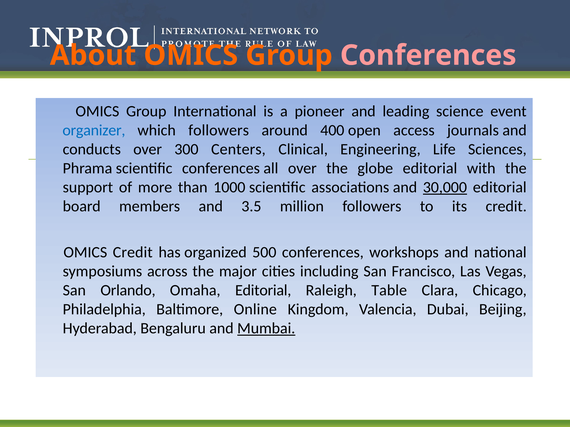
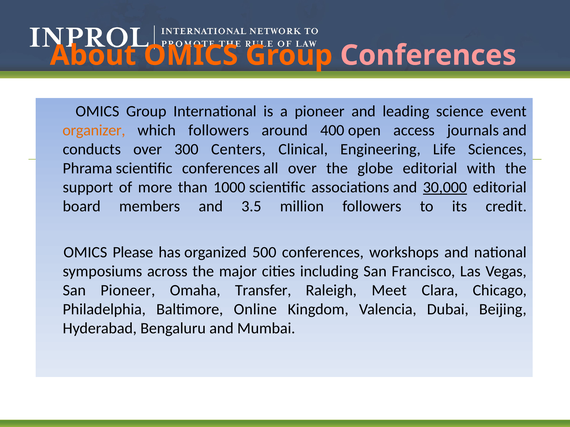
organizer colour: blue -> orange (94, 130)
OMICS Credit: Credit -> Please (133, 253)
San Orlando: Orlando -> Pioneer (128, 291)
Omaha Editorial: Editorial -> Transfer (263, 291)
Table: Table -> Meet (389, 291)
Mumbai underline: present -> none (266, 329)
